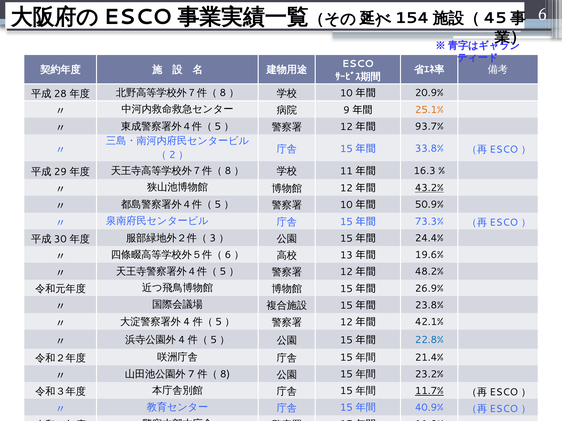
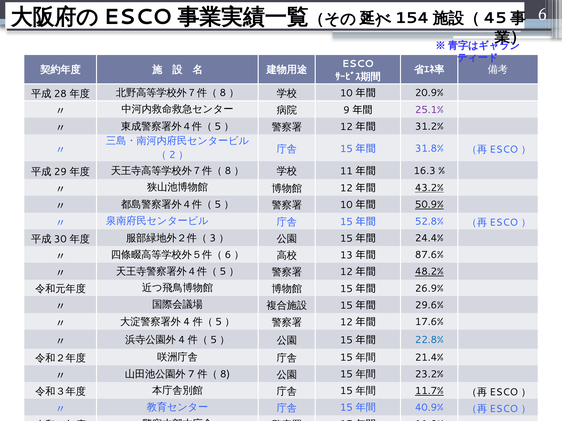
25.1% colour: orange -> purple (429, 110)
93.7%: 93.7% -> 31.2% (429, 127)
33.8%: 33.8% -> 31.8% (429, 149)
50.9% underline: none -> present (429, 205)
73.3%: 73.3% -> 52.8% (429, 222)
19.6%: 19.6% -> 87.6% (429, 255)
48.2% underline: none -> present (429, 272)
23.8%: 23.8% -> 29.6% (429, 305)
42.1%: 42.1% -> 17.6% (429, 322)
